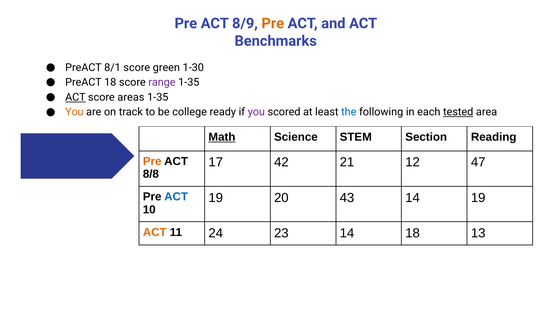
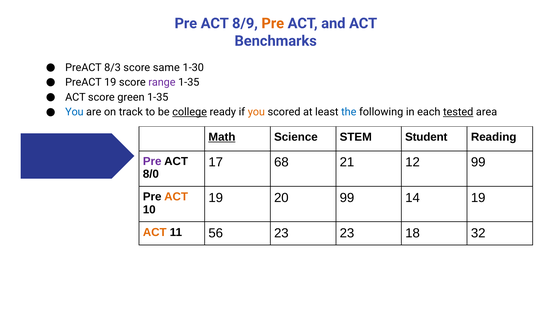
8/1: 8/1 -> 8/3 (112, 68)
green: green -> same (166, 68)
PreACT 18: 18 -> 19 (110, 82)
ACT underline: present -> none (75, 97)
areas: areas -> green (131, 97)
You colour: orange -> blue (74, 112)
college underline: none -> present (190, 112)
you colour: purple -> orange (256, 112)
Section: Section -> Student (426, 137)
Pre colour: orange -> purple (152, 161)
42: 42 -> 68 (281, 162)
12 47: 47 -> 99 (478, 162)
8/8: 8/8 -> 8/0 (151, 174)
ACT colour: blue -> orange (176, 197)
20 43: 43 -> 99 (347, 198)
24: 24 -> 56 (216, 233)
23 14: 14 -> 23 (347, 233)
13: 13 -> 32 (478, 233)
